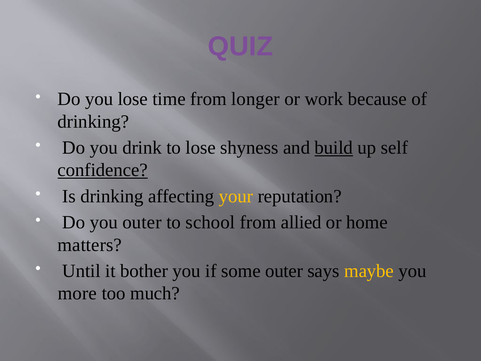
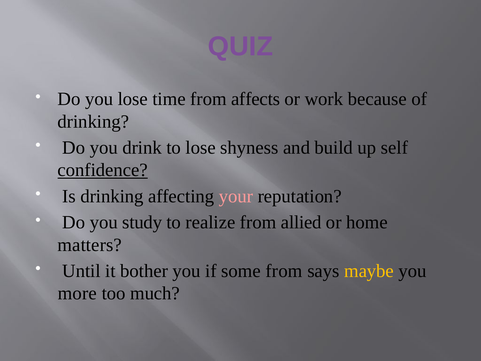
longer: longer -> affects (256, 99)
build underline: present -> none (334, 148)
your colour: yellow -> pink (236, 196)
you outer: outer -> study (142, 222)
school: school -> realize (210, 222)
some outer: outer -> from (284, 271)
